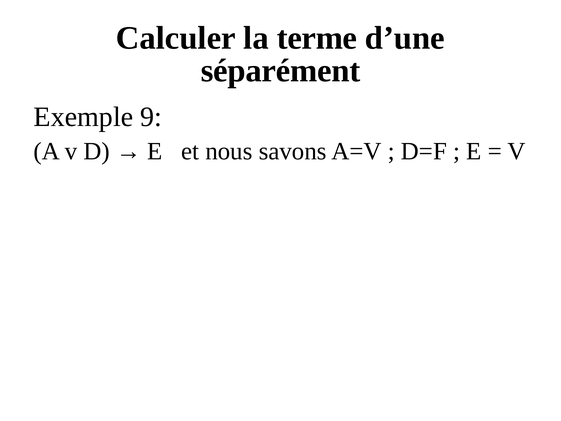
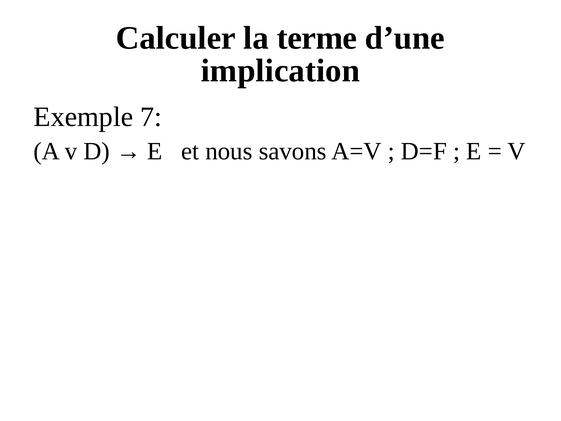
séparément: séparément -> implication (280, 71)
9: 9 -> 7 (151, 117)
